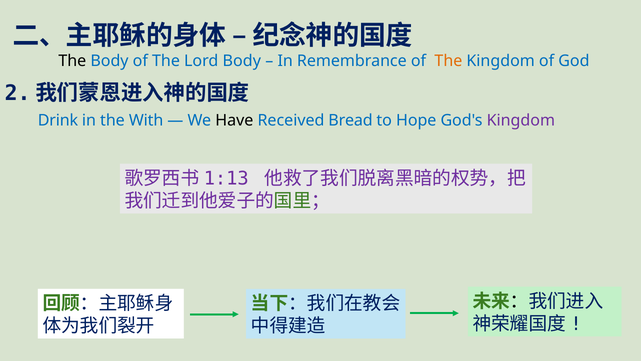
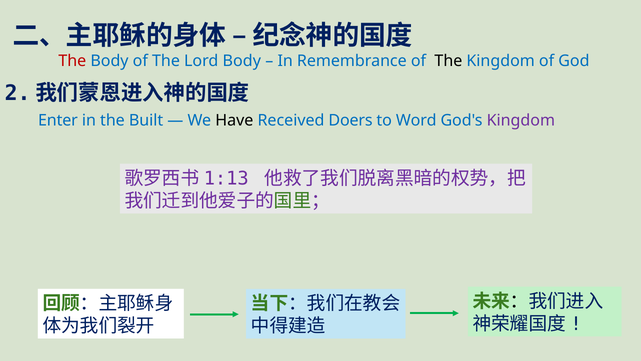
The colour: black -> red (72, 61)
The colour: orange -> black (448, 61)
Drink: Drink -> Enter (58, 120)
With: With -> Built (146, 120)
Bread: Bread -> Doers (351, 120)
Hope: Hope -> Word (416, 120)
